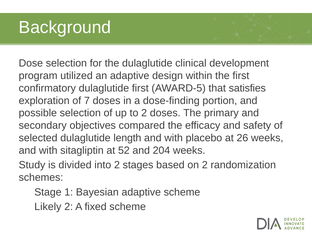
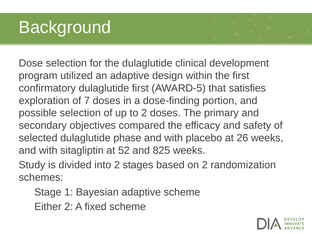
length: length -> phase (127, 138)
204: 204 -> 825 (161, 150)
Likely: Likely -> Either (48, 207)
